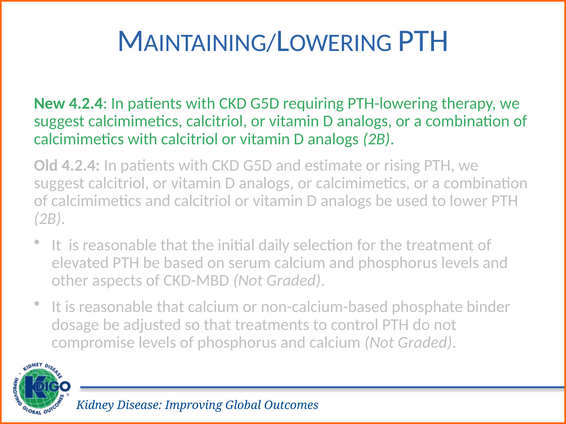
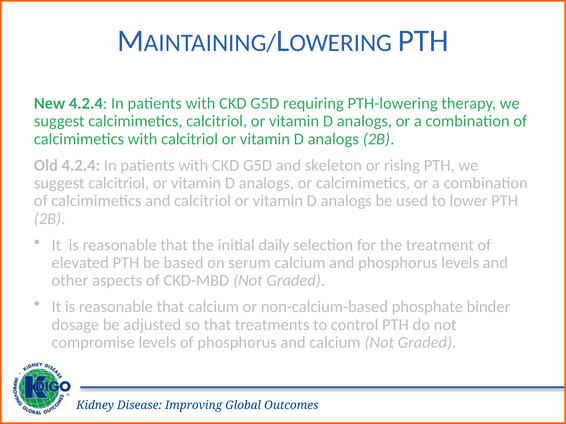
estimate: estimate -> skeleton (333, 165)
